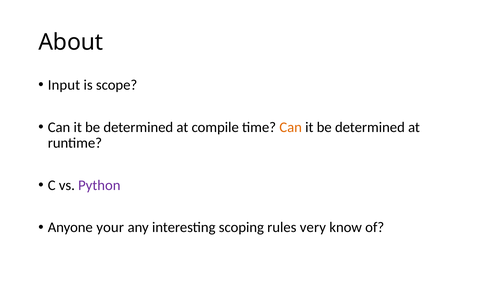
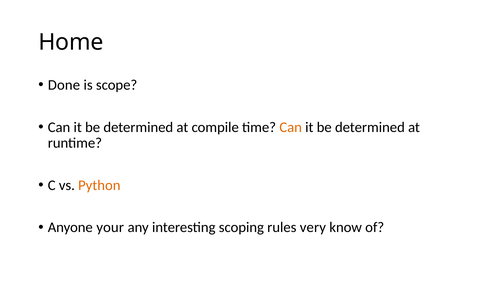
About: About -> Home (71, 42)
Input: Input -> Done (64, 85)
Python colour: purple -> orange (99, 185)
